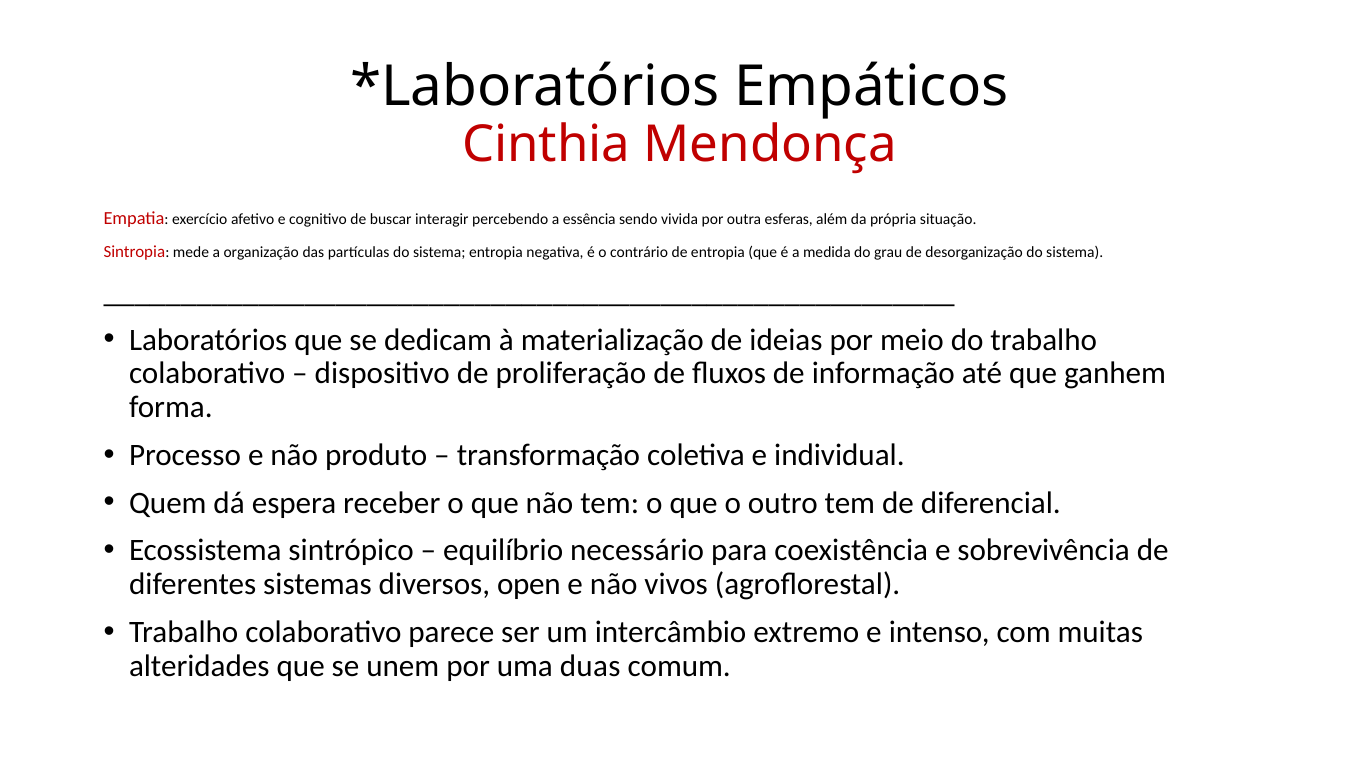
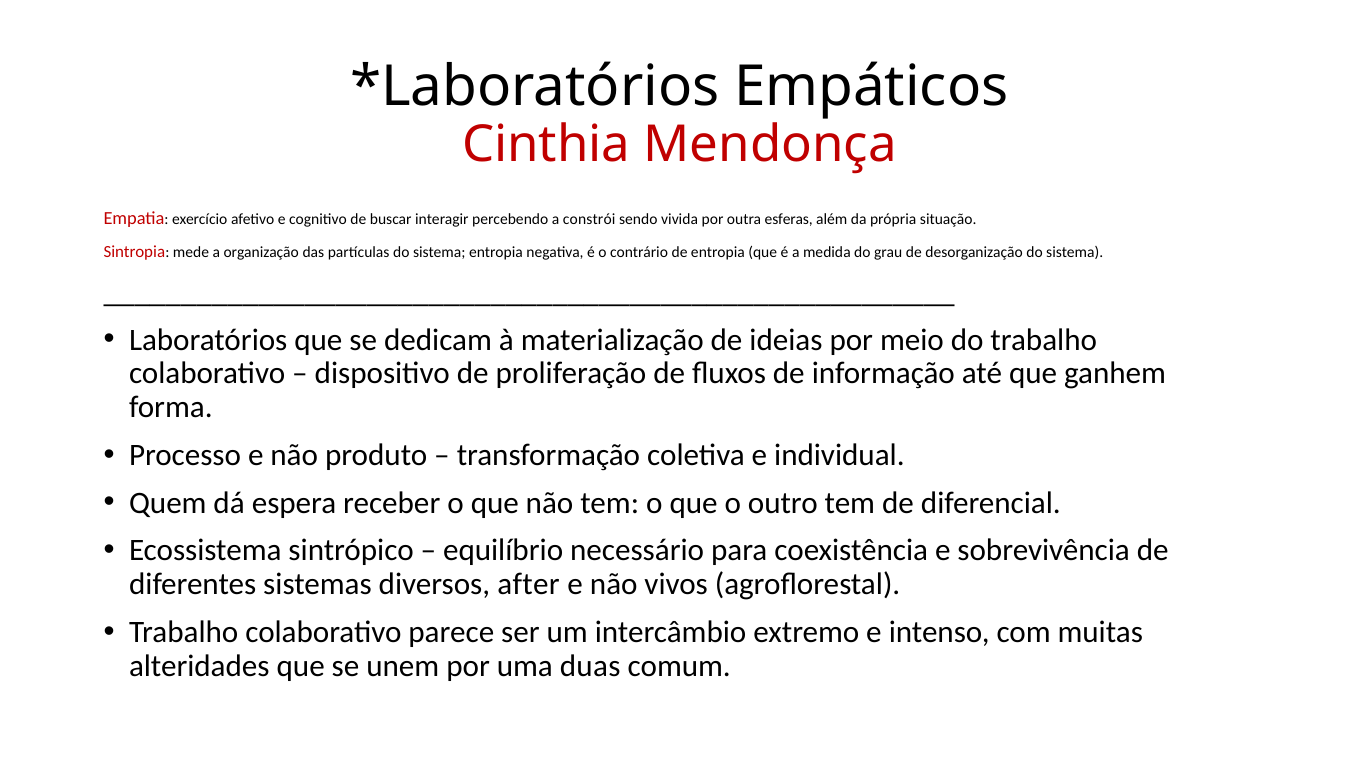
essência: essência -> constrói (589, 219)
open: open -> after (529, 584)
